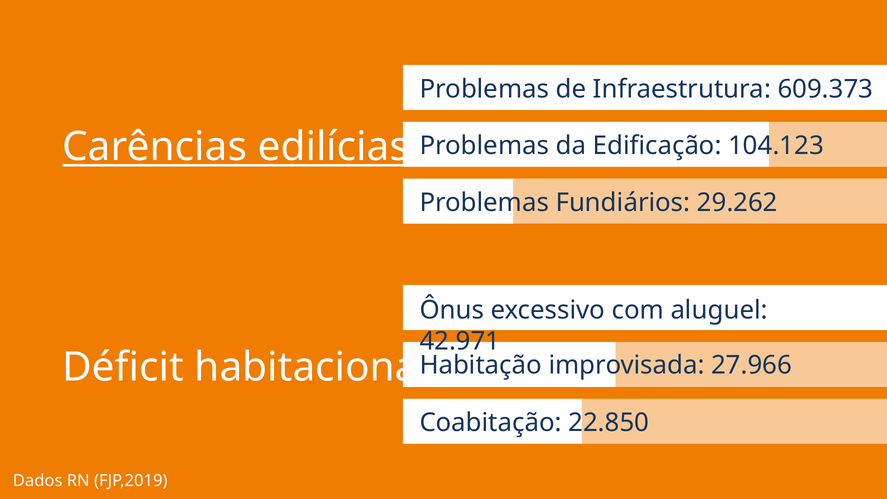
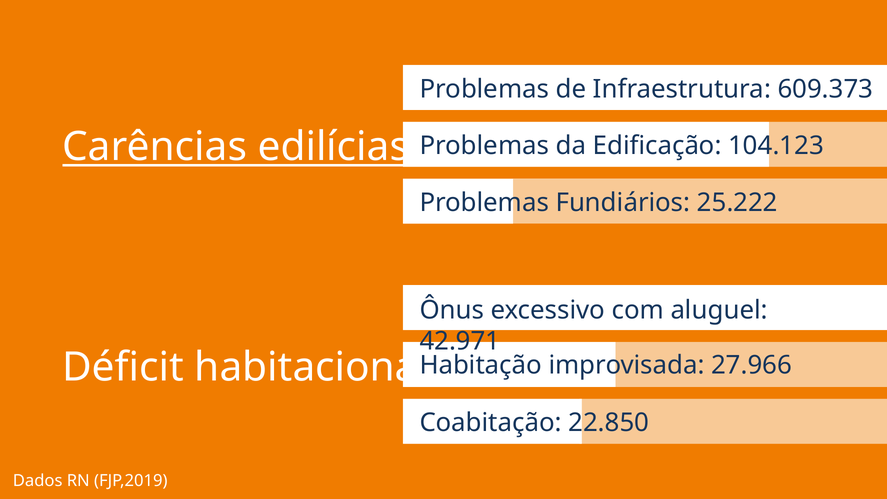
29.262: 29.262 -> 25.222 (737, 203)
